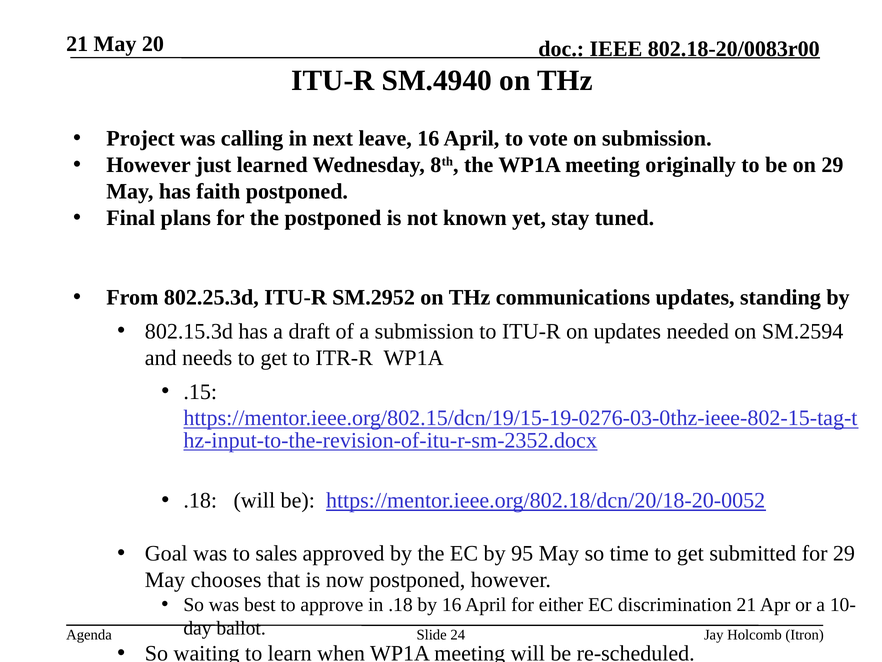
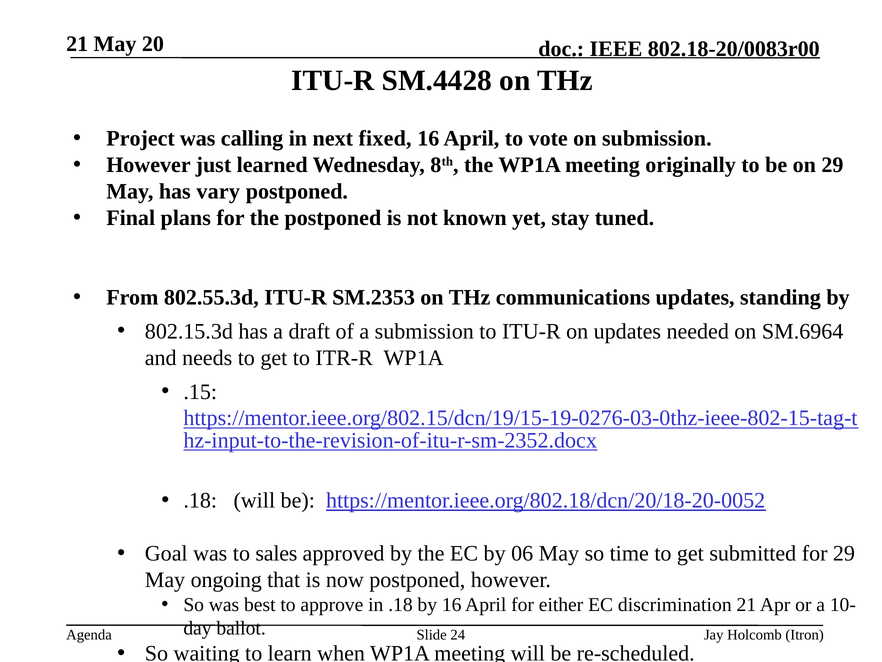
SM.4940: SM.4940 -> SM.4428 (437, 80)
leave: leave -> fixed (385, 139)
faith: faith -> vary (218, 191)
802.25.3d: 802.25.3d -> 802.55.3d (211, 297)
SM.2952: SM.2952 -> SM.2353 (374, 297)
SM.2594: SM.2594 -> SM.6964 (803, 331)
95: 95 -> 06 (522, 553)
chooses: chooses -> ongoing (226, 580)
